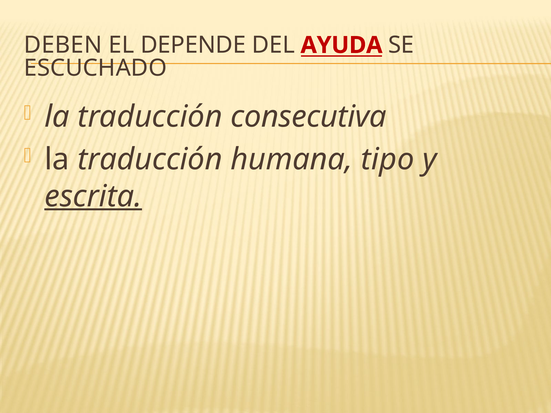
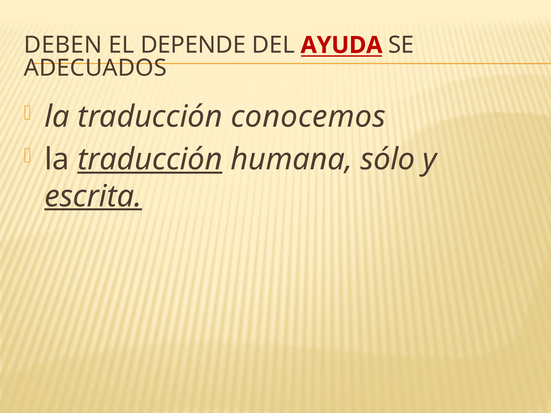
ESCUCHADO: ESCUCHADO -> ADECUADOS (95, 68)
consecutiva: consecutiva -> conocemos (308, 117)
traducción underline: none -> present (150, 160)
tipo: tipo -> sólo (388, 160)
